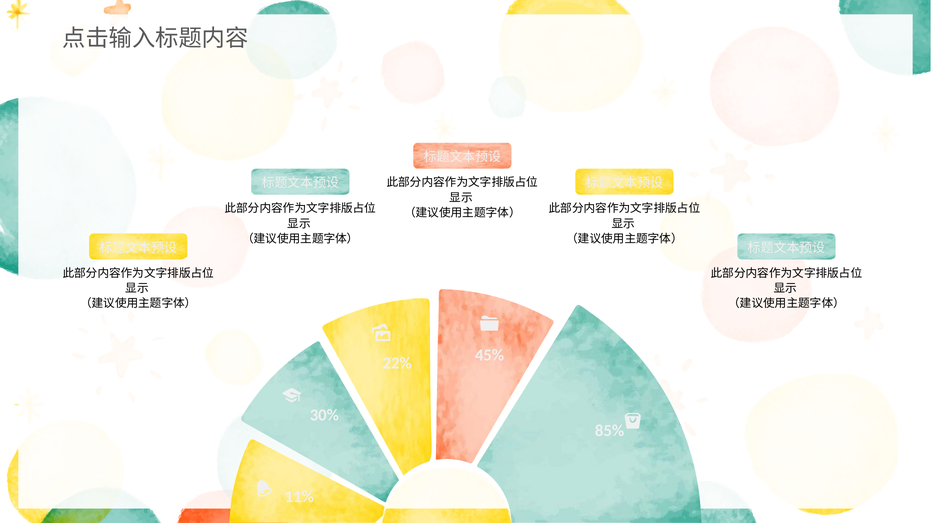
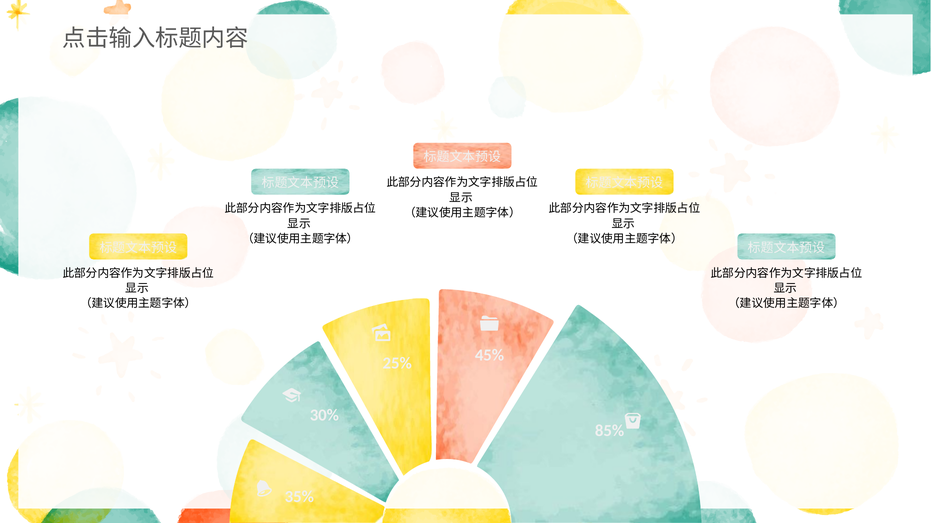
22%: 22% -> 25% (397, 364)
11%: 11% -> 35% (299, 497)
